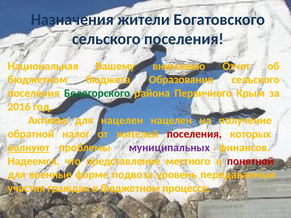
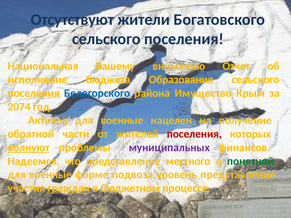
Назначения: Назначения -> Отсутствуют (72, 20)
бюджетном: бюджетном -> исполнение (37, 80)
Белогорского colour: green -> blue (97, 93)
Первичного: Первичного -> Имущество (203, 93)
2016: 2016 -> 2074 (19, 107)
нацелен: нацелен -> военные (122, 121)
налог: налог -> части (76, 134)
понятной colour: red -> green (251, 161)
уровень передаваемые: передаваемые -> представление (238, 175)
граждан underline: none -> present (69, 188)
